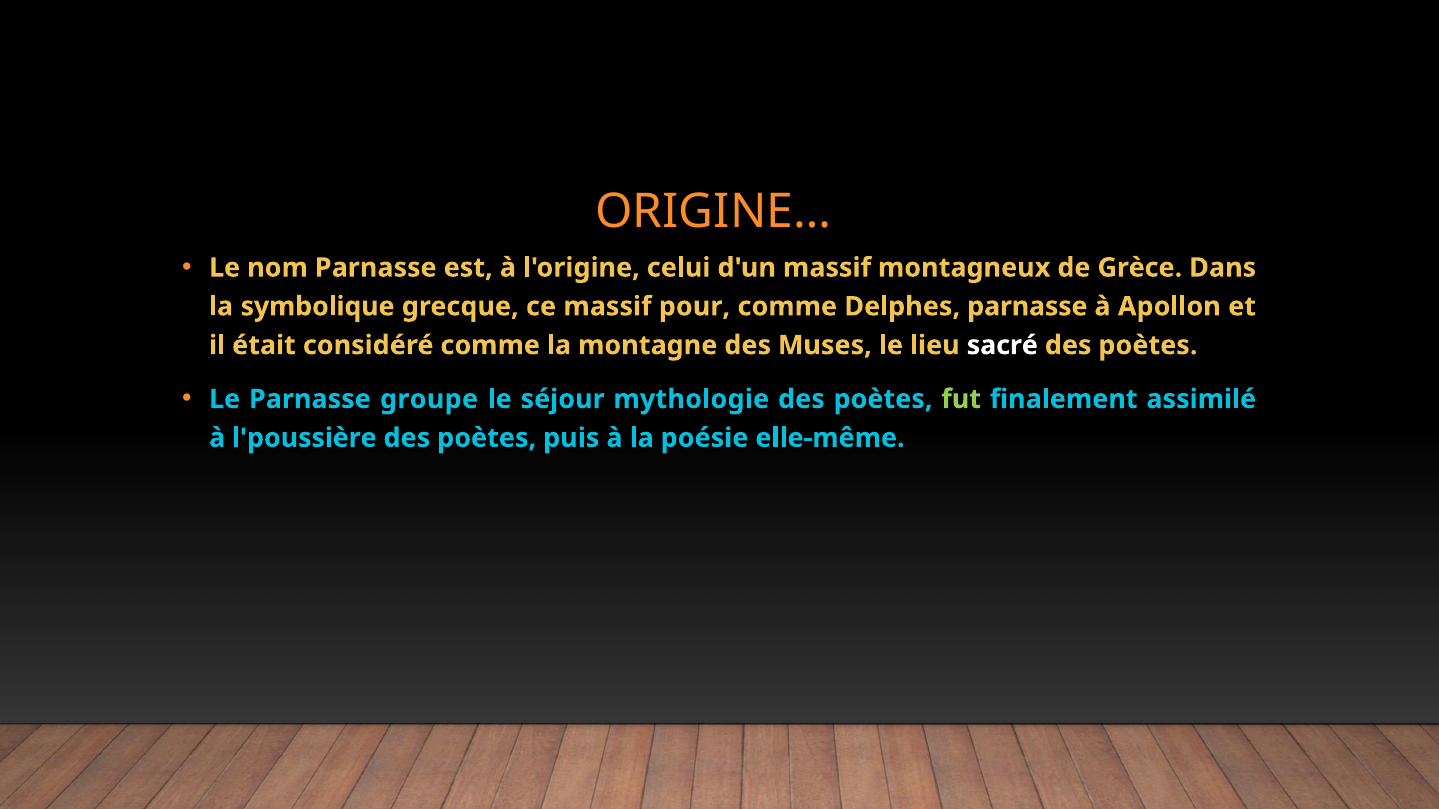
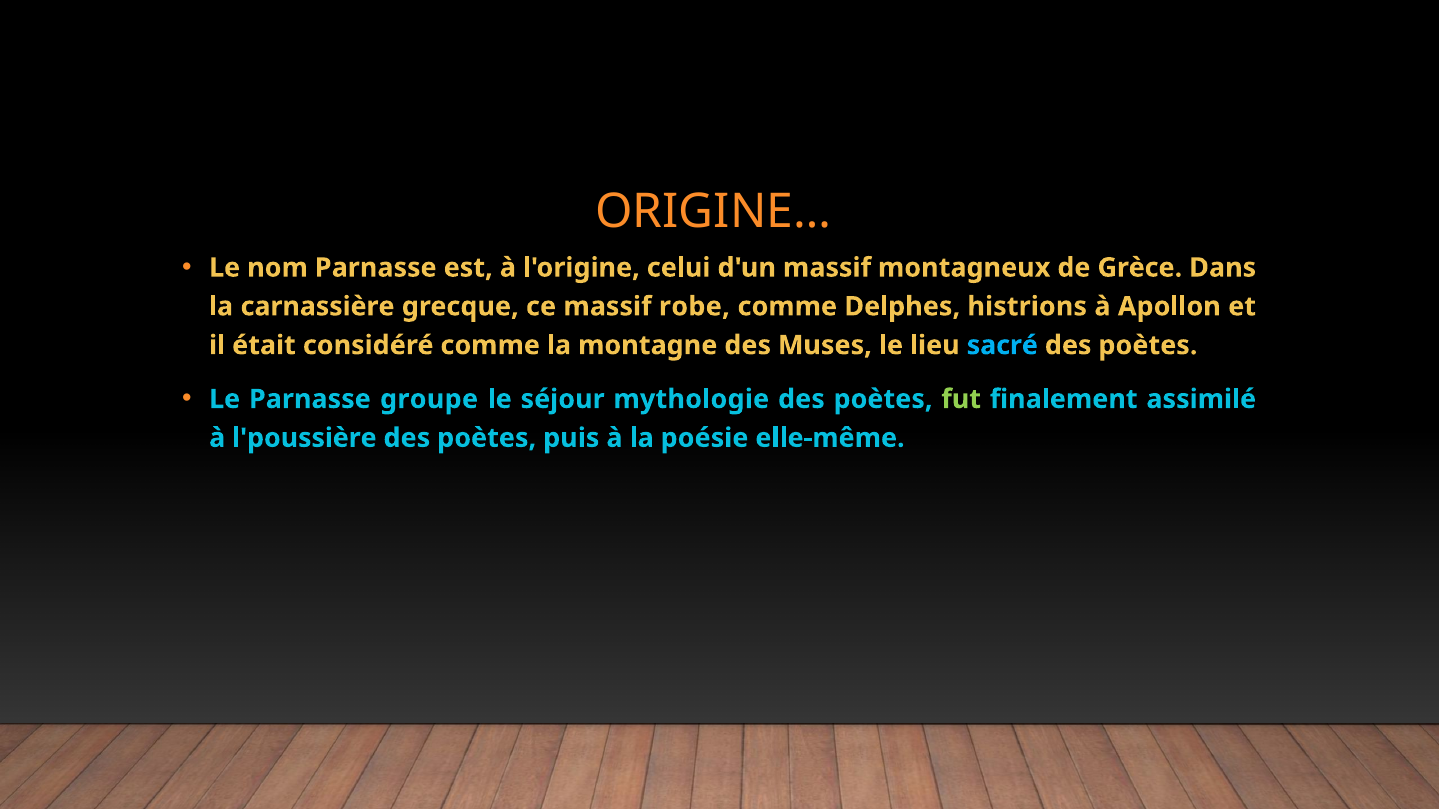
symbolique: symbolique -> carnassière (318, 307)
pour: pour -> robe (694, 307)
Delphes parnasse: parnasse -> histrions (1027, 307)
sacré colour: white -> light blue (1002, 346)
